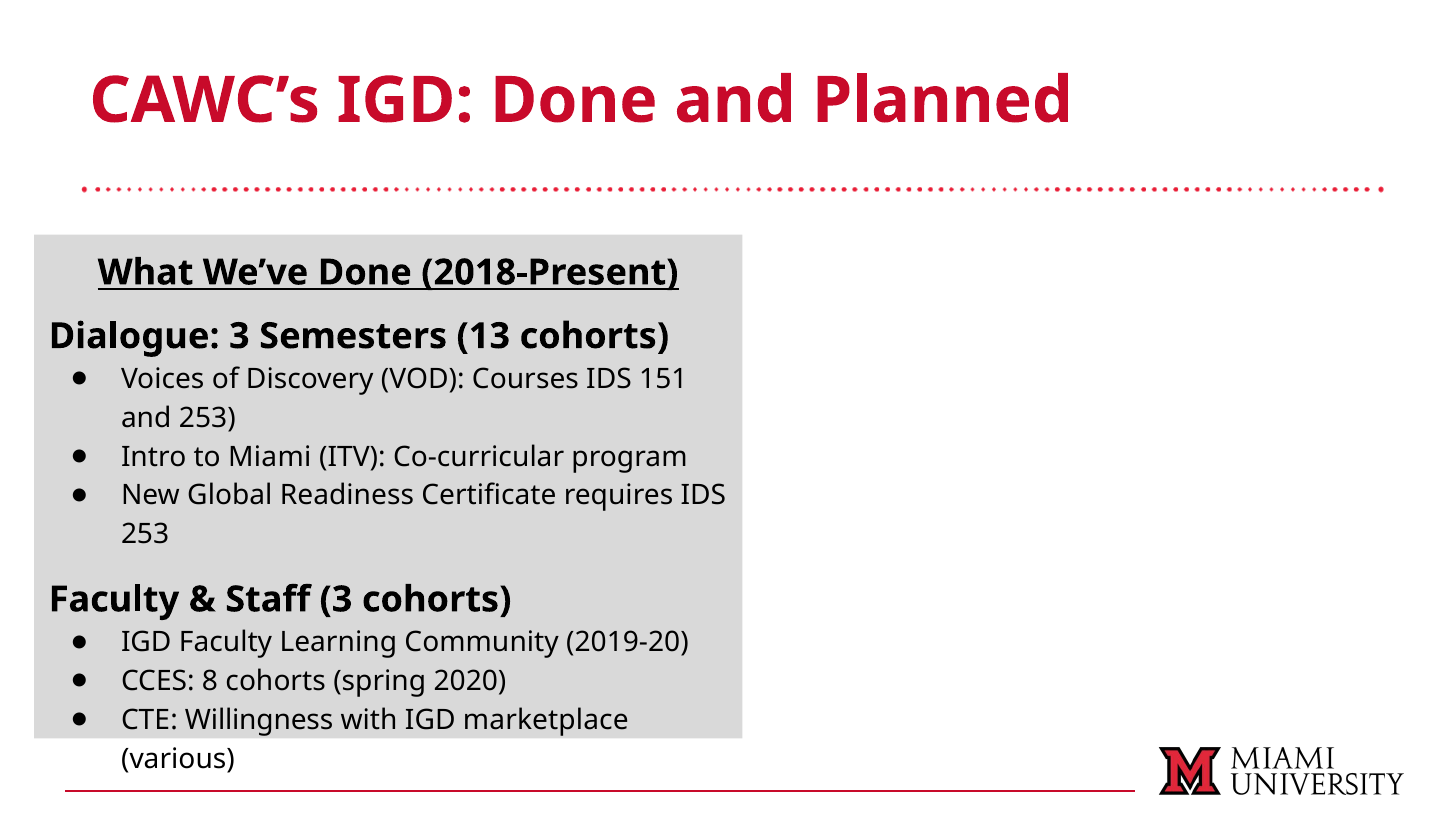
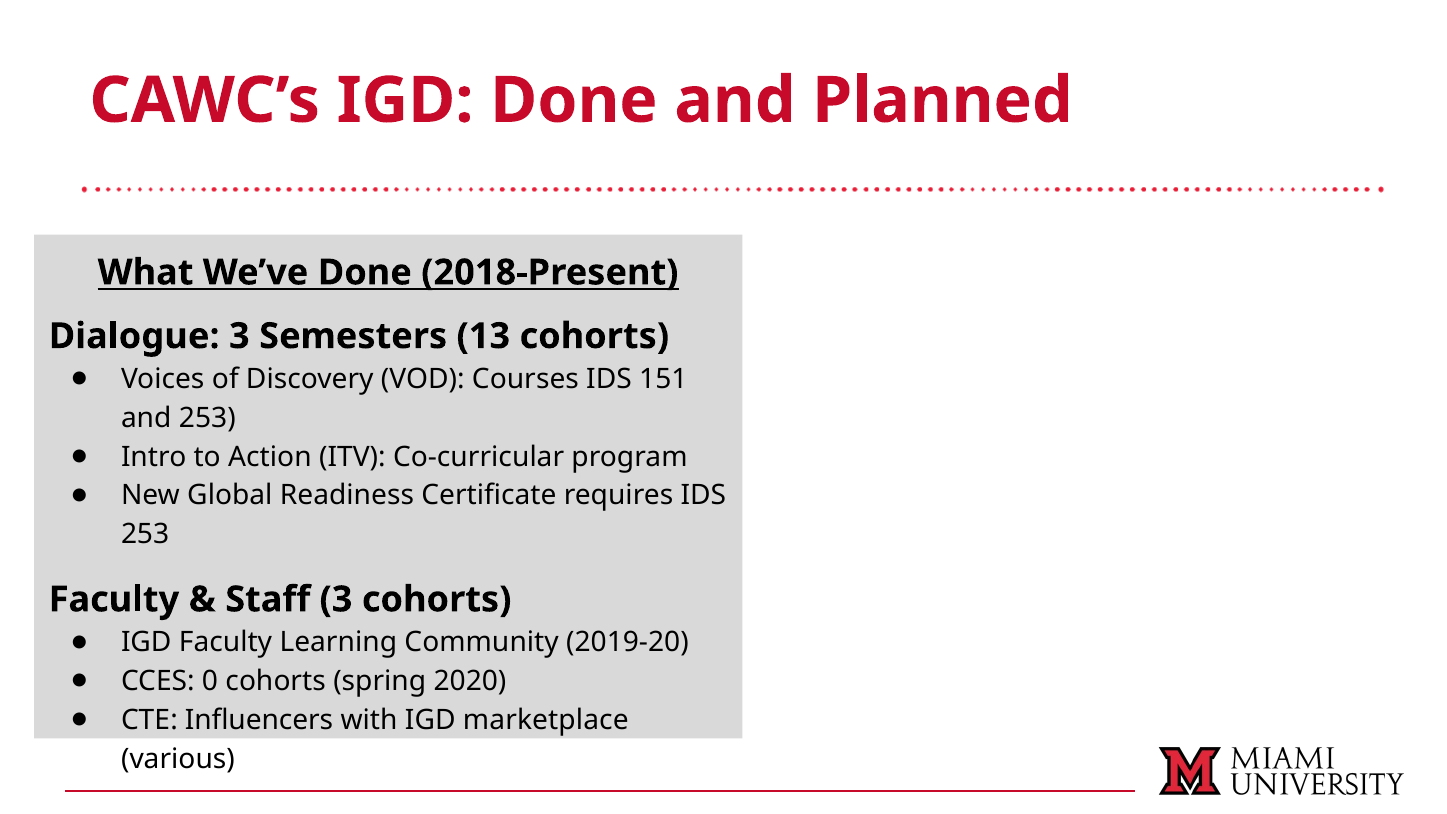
Miami: Miami -> Action (270, 457)
8: 8 -> 0 (210, 681)
Willingness: Willingness -> Influencers (259, 720)
